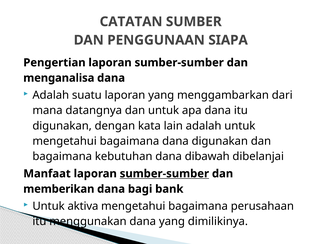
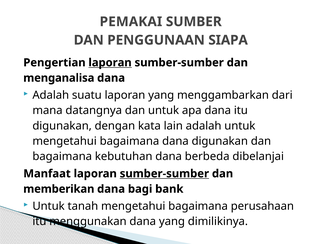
CATATAN: CATATAN -> PEMAKAI (131, 22)
laporan underline: none -> present (110, 63)
dibawah: dibawah -> berbeda (207, 156)
aktiva: aktiva -> tanah (83, 206)
